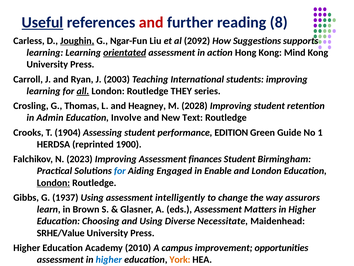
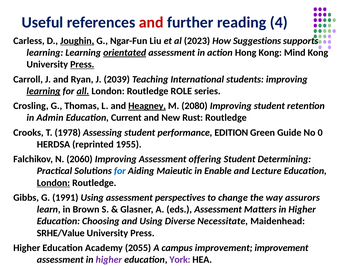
Useful underline: present -> none (42, 22)
8: 8 -> 4 (279, 22)
2092: 2092 -> 2023 (197, 41)
Press underline: none -> present (82, 64)
2003: 2003 -> 2039 (117, 79)
learning underline: none -> present (43, 91)
THEY: THEY -> ROLE (181, 91)
Heagney underline: none -> present (147, 106)
2028: 2028 -> 2080 (194, 106)
Involve: Involve -> Current (126, 117)
Text: Text -> Rust (193, 117)
1904: 1904 -> 1978 (68, 132)
1: 1 -> 0 (320, 132)
1900: 1900 -> 1955 (129, 144)
2023: 2023 -> 2060 (80, 159)
finances: finances -> offering (205, 159)
Birmingham: Birmingham -> Determining (284, 159)
Engaged: Engaged -> Maieutic (174, 171)
and London: London -> Lecture (267, 171)
1937: 1937 -> 1991 (65, 197)
intelligently: intelligently -> perspectives (180, 197)
2010: 2010 -> 2055 (138, 247)
improvement opportunities: opportunities -> improvement (281, 247)
higher colour: blue -> purple (109, 259)
York colour: orange -> purple (180, 259)
